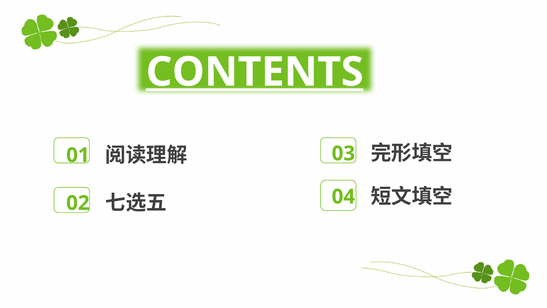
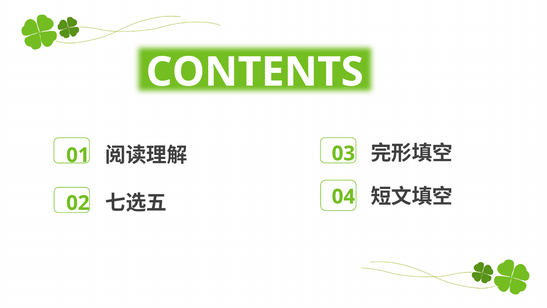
CONTENTS underline: present -> none (255, 72)
